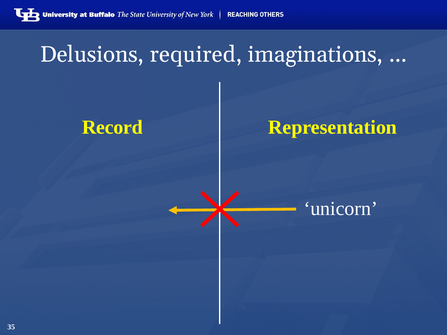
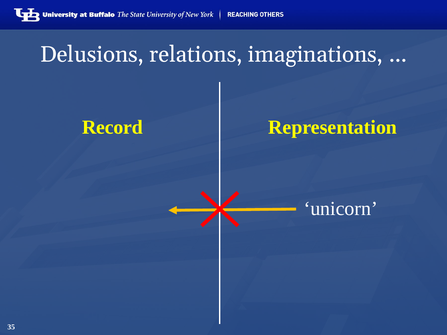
required: required -> relations (196, 54)
